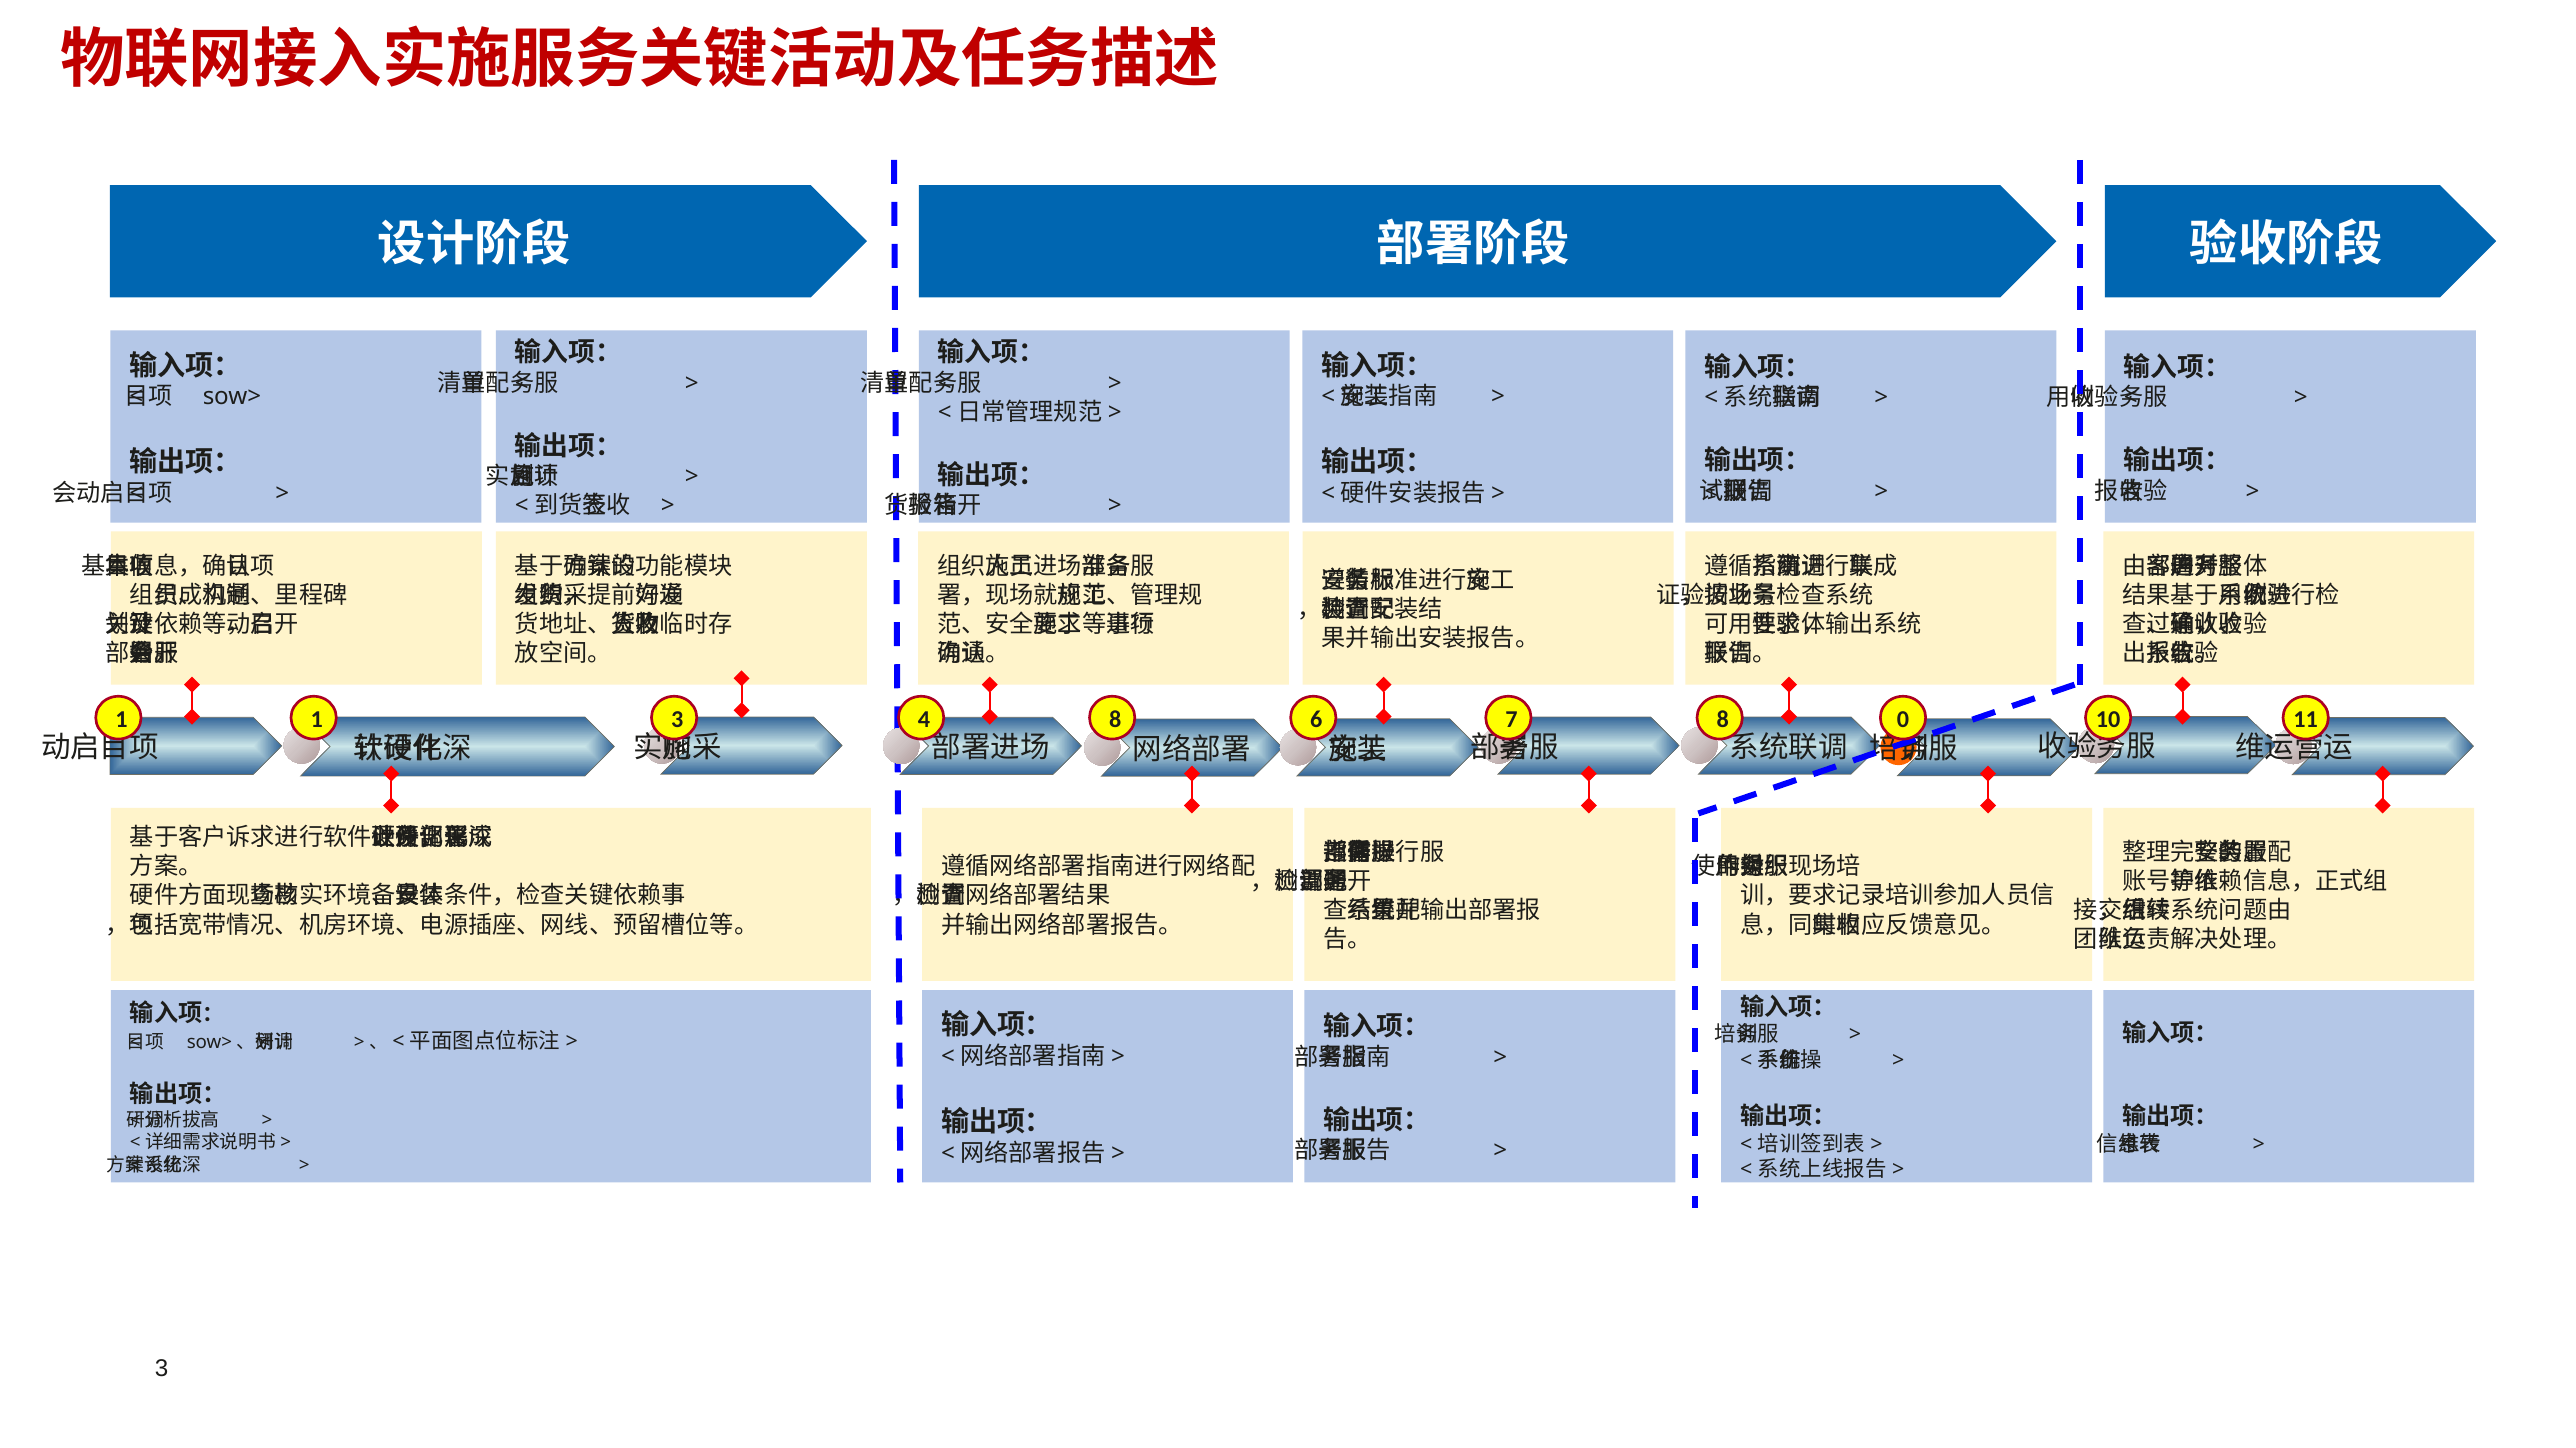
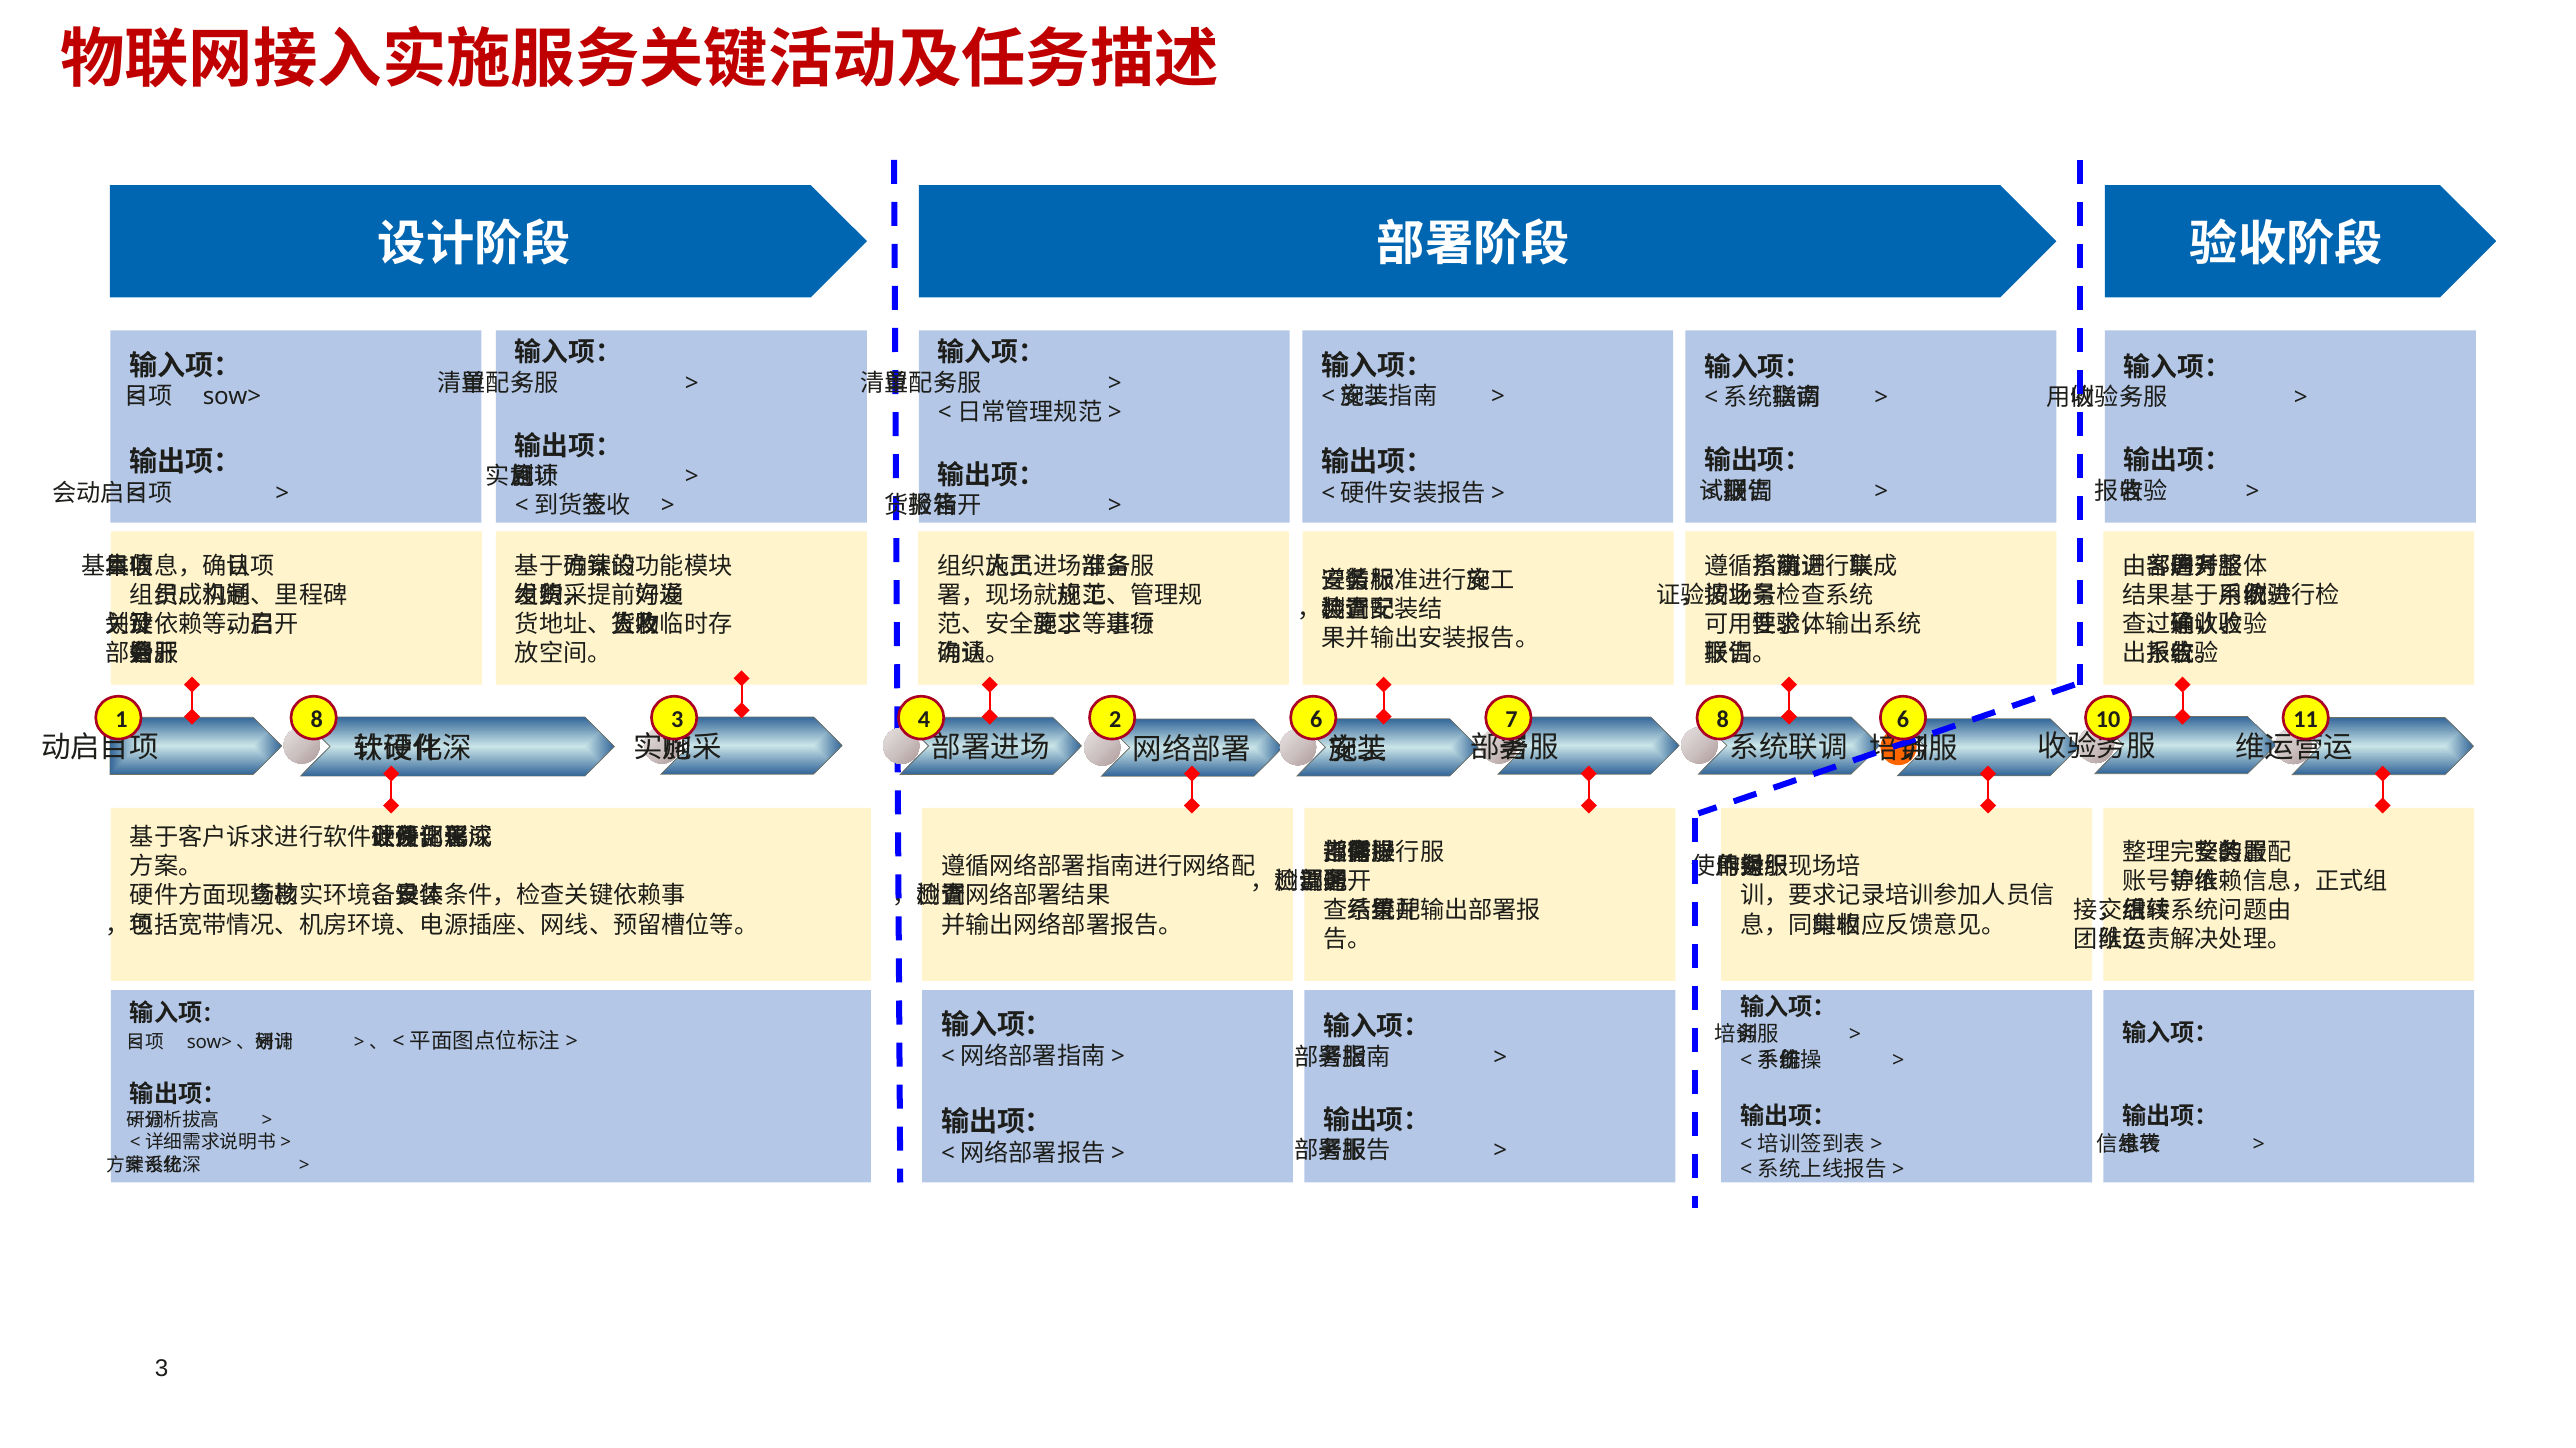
1 1: 1 -> 8 (317, 720)
4 8: 8 -> 2 (1115, 720)
8 0: 0 -> 6 (1903, 720)
